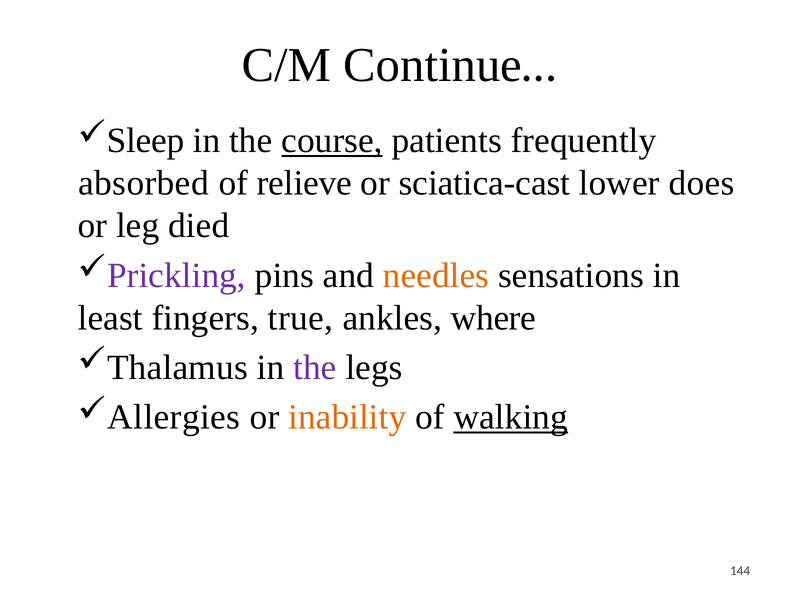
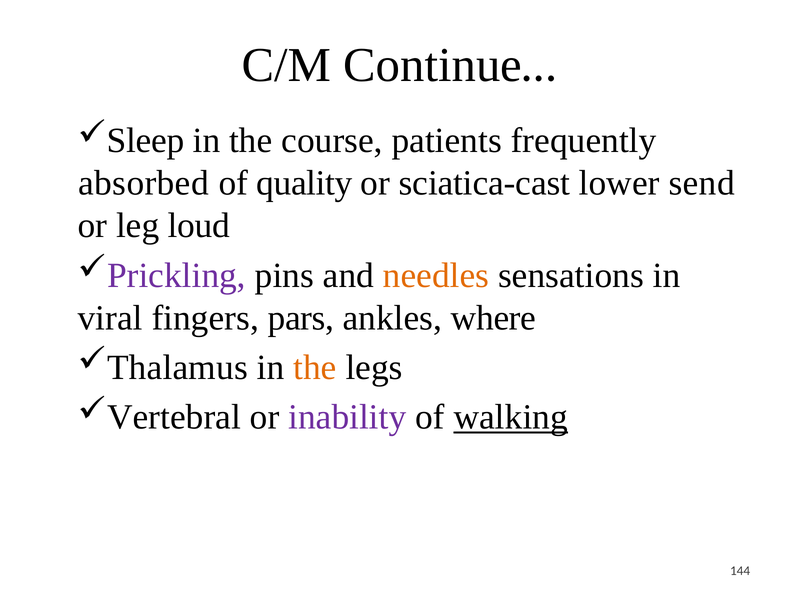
course underline: present -> none (332, 141)
relieve: relieve -> quality (304, 183)
does: does -> send (702, 183)
died: died -> loud (199, 226)
least: least -> viral (110, 318)
true: true -> pars (301, 318)
the colour: purple -> orange (315, 368)
Allergies: Allergies -> Vertebral (174, 417)
inability colour: orange -> purple (347, 417)
